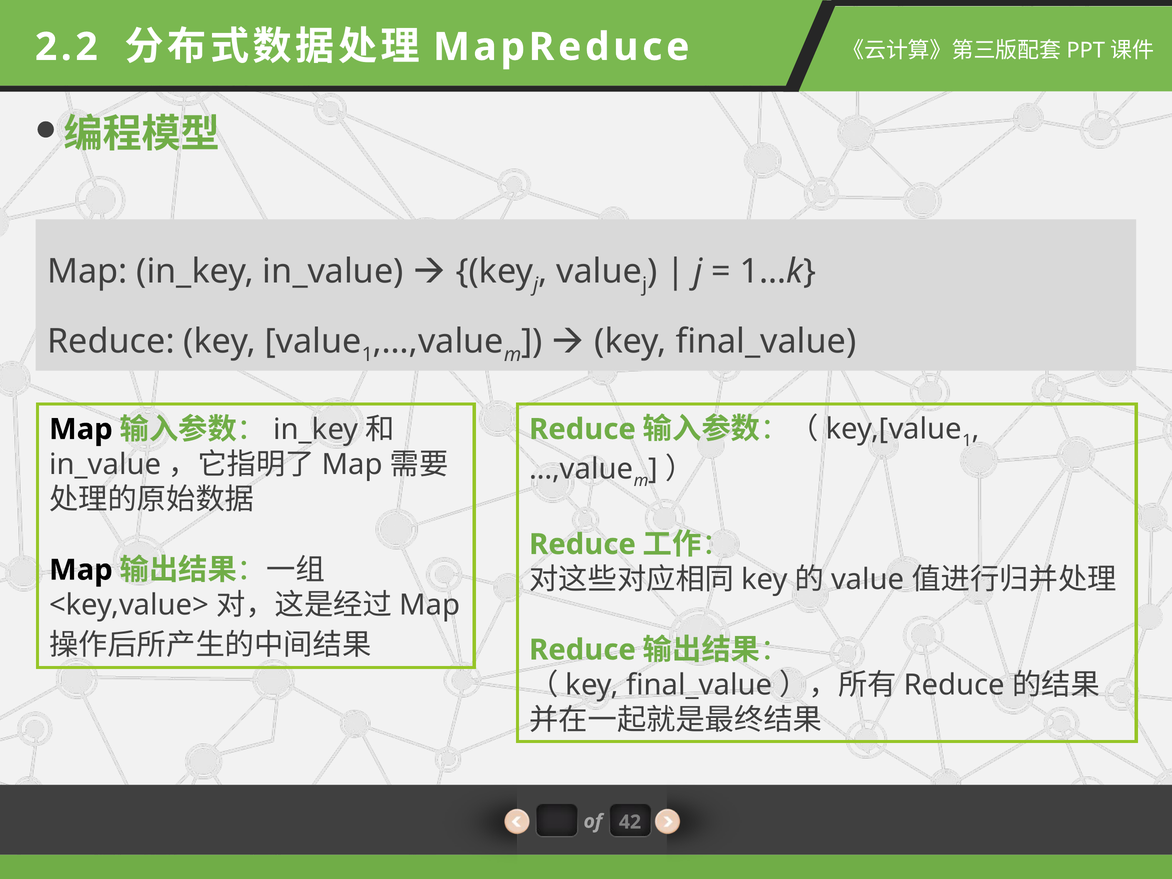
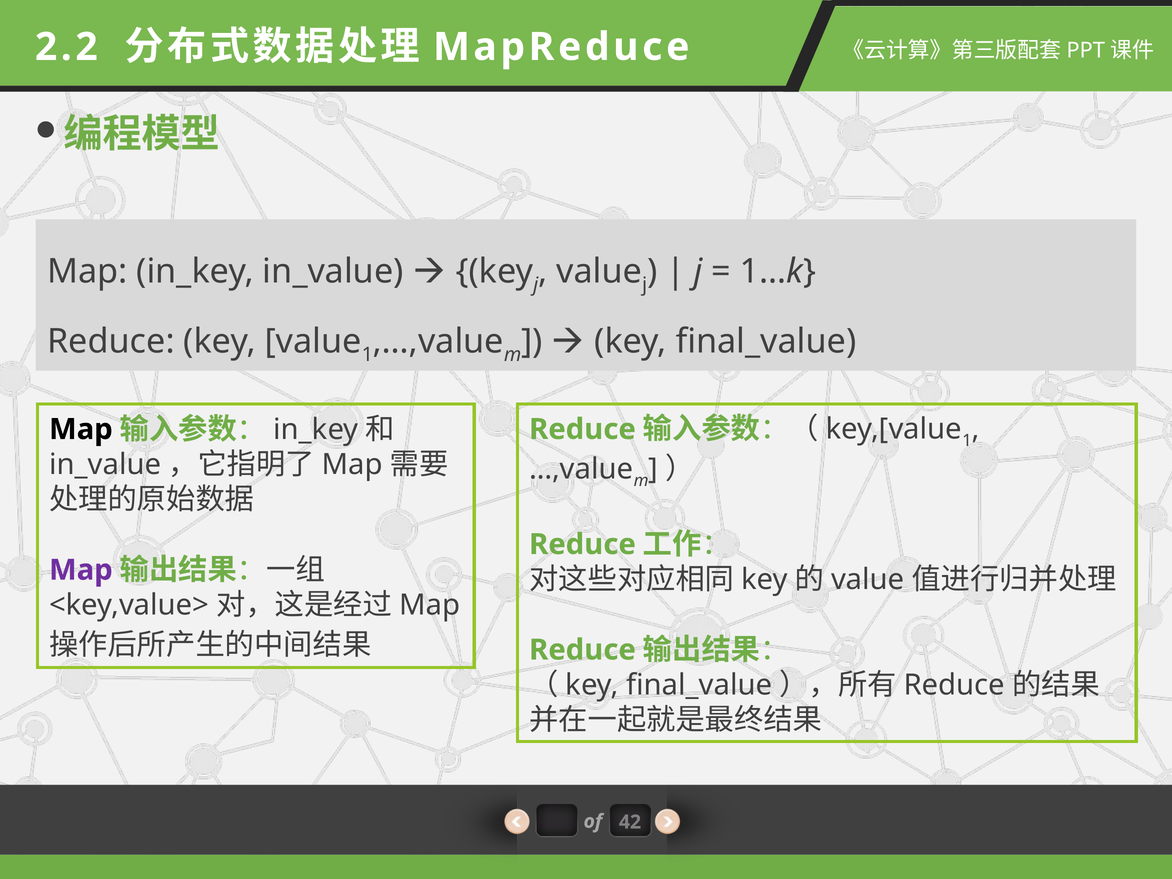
Map colour: black -> purple (81, 570)
